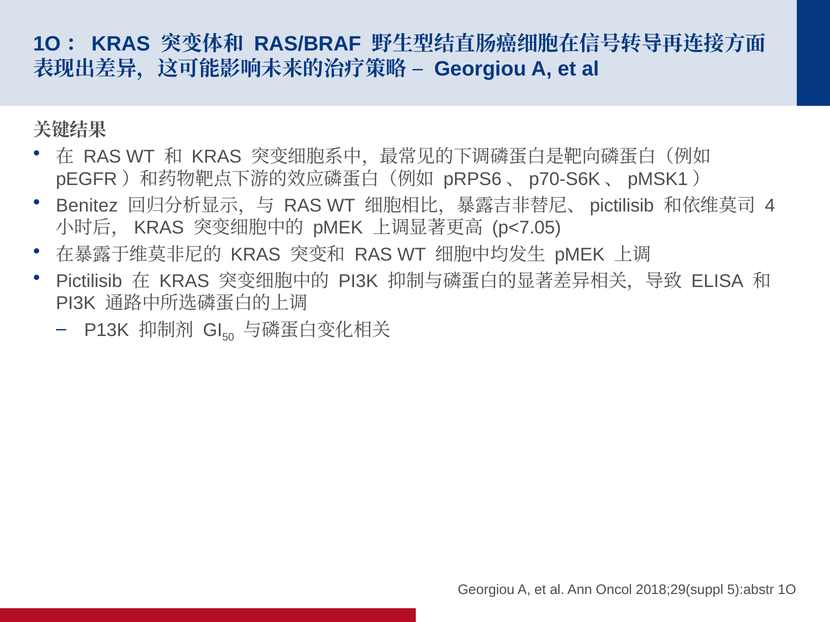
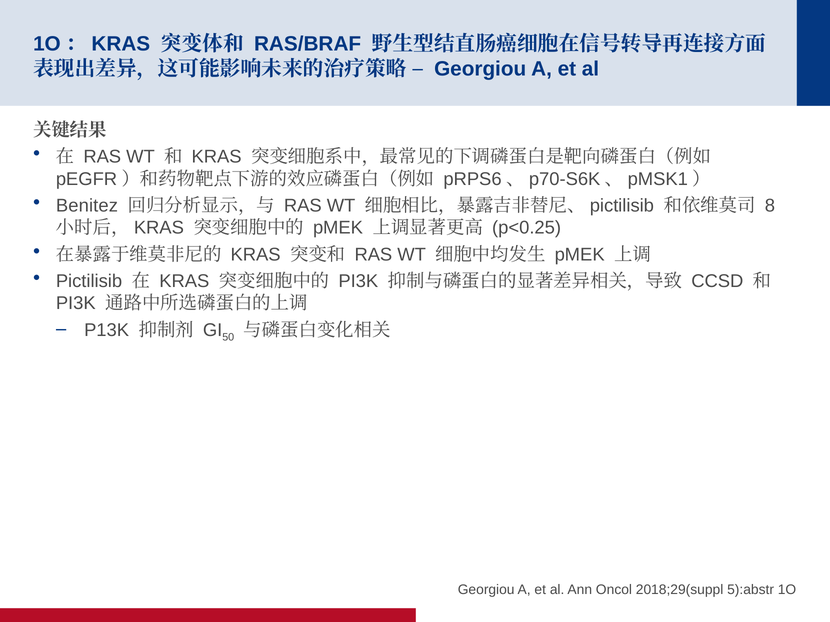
4: 4 -> 8 (770, 206)
p<7.05: p<7.05 -> p<0.25 (527, 228)
ELISA: ELISA -> CCSD (717, 281)
